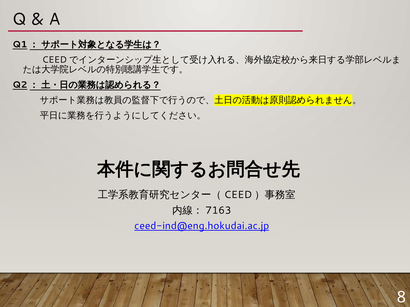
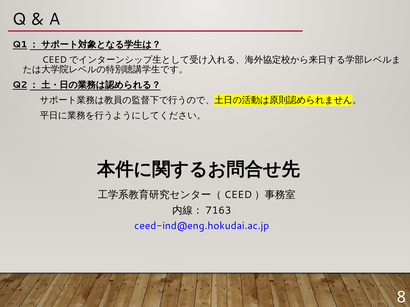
ceed-ind@eng.hokudai.ac.jp underline: present -> none (202, 226)
